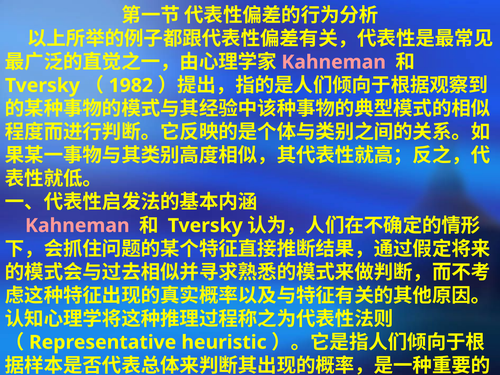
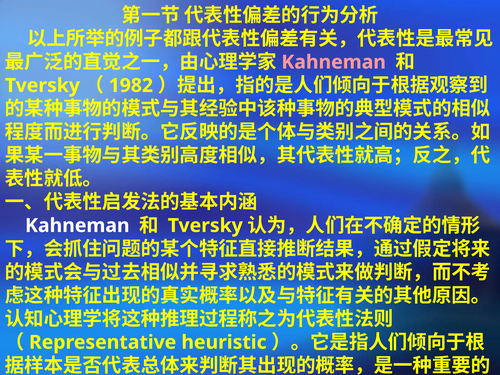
Kahneman colour: pink -> white (77, 226)
